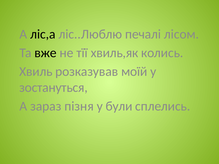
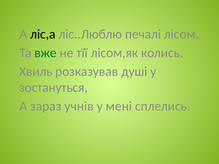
вже colour: black -> green (46, 53)
хвиль,як: хвиль,як -> лісом,як (114, 53)
моїй: моїй -> душі (134, 72)
пізня: пізня -> учнів (79, 106)
були: були -> мені (119, 106)
